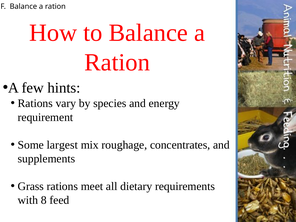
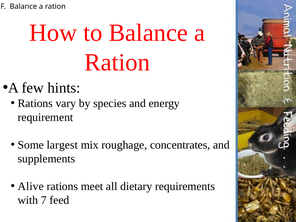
Grass: Grass -> Alive (31, 186)
8: 8 -> 7 (44, 200)
